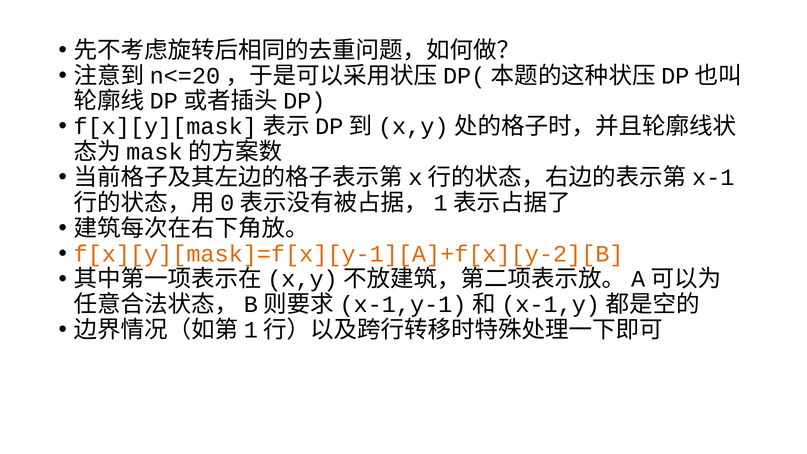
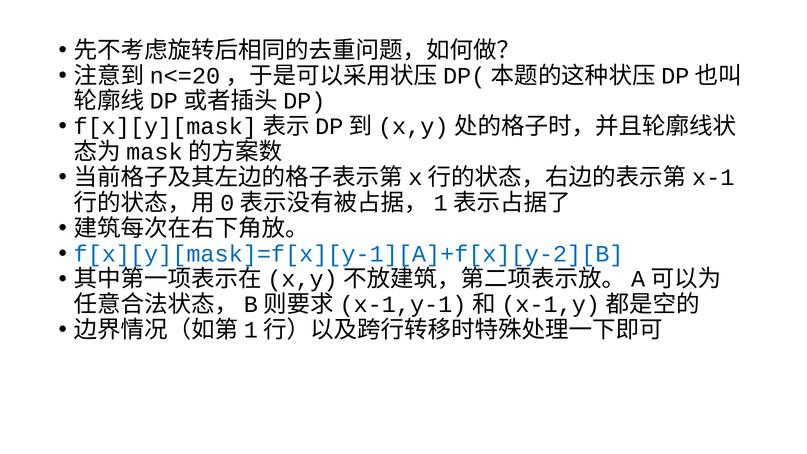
f[x][y][mask]=f[x][y-1][A]+f[x][y-2][B colour: orange -> blue (349, 254)
